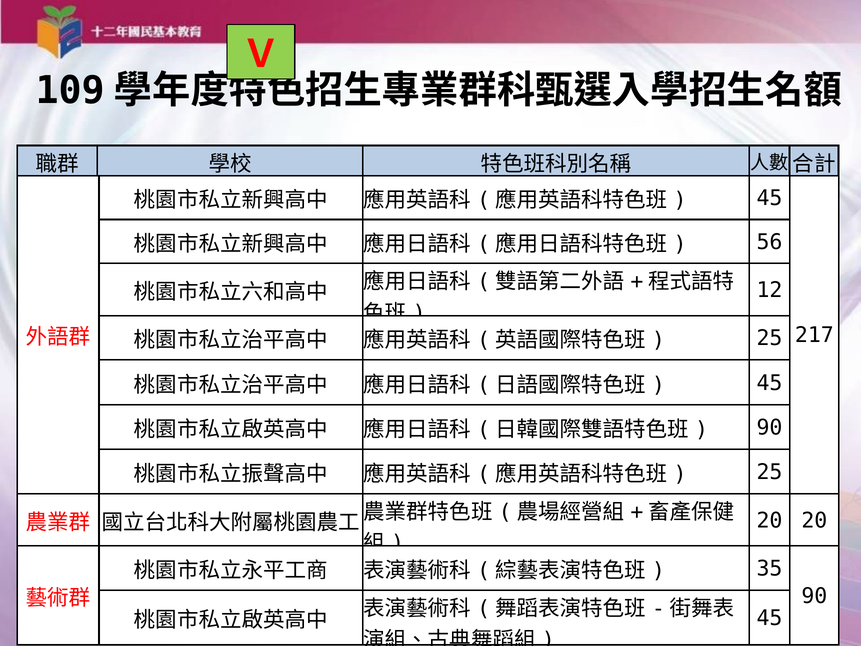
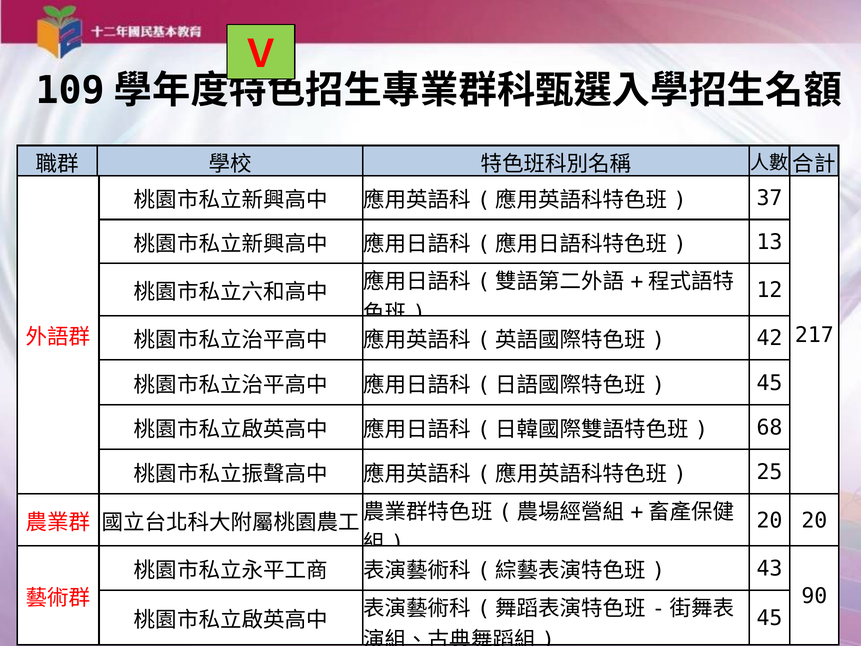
45: 45 -> 37 (770, 198)
56: 56 -> 13 (770, 242)
25: 25 -> 42 (770, 338)
90: 90 -> 68 (770, 428)
35: 35 -> 43 (770, 569)
